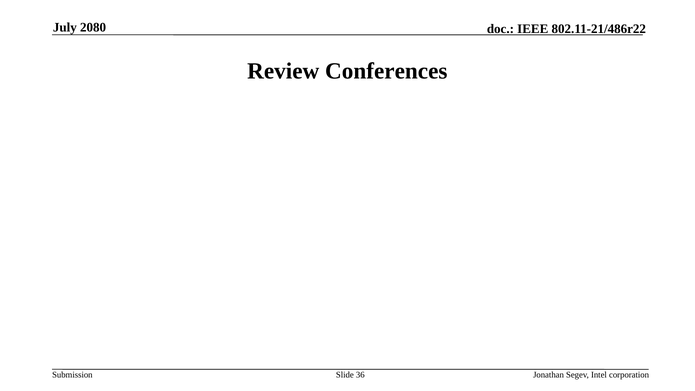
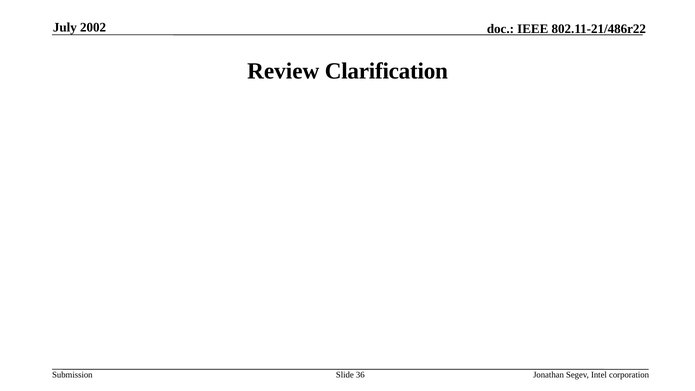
2080: 2080 -> 2002 (93, 28)
Conferences: Conferences -> Clarification (386, 71)
